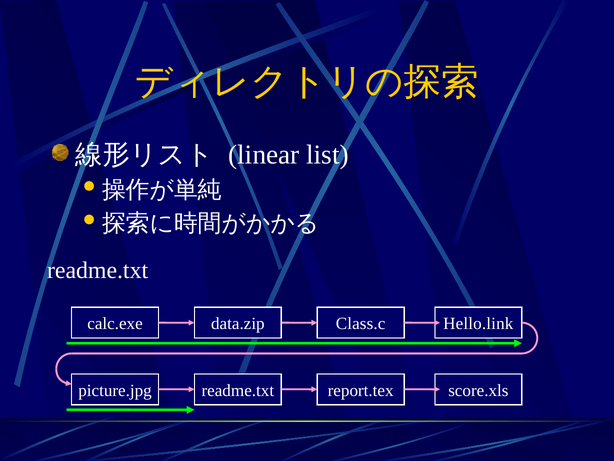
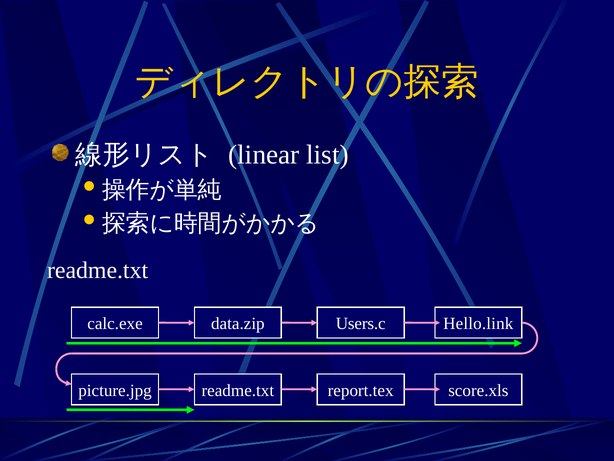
Class.c: Class.c -> Users.c (361, 324)
